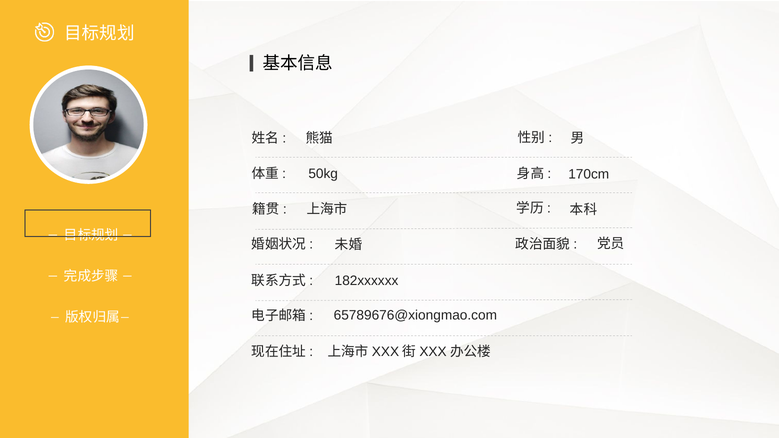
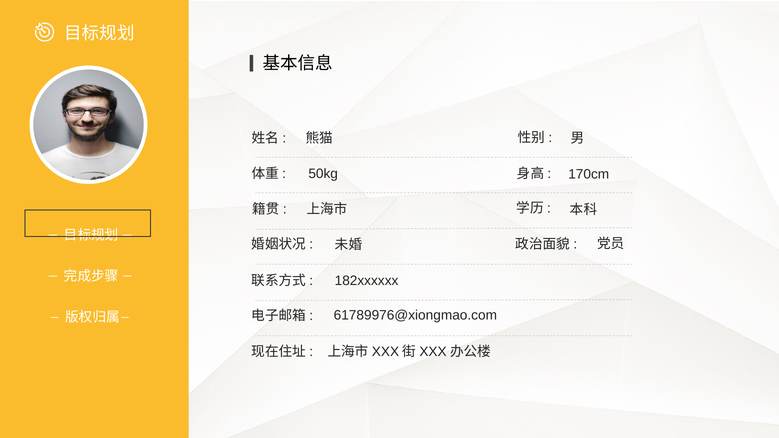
65789676@xiongmao.com: 65789676@xiongmao.com -> 61789976@xiongmao.com (415, 316)
